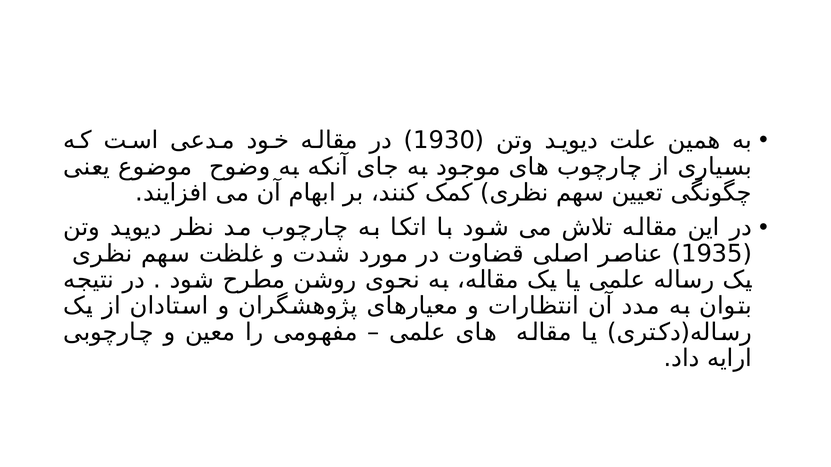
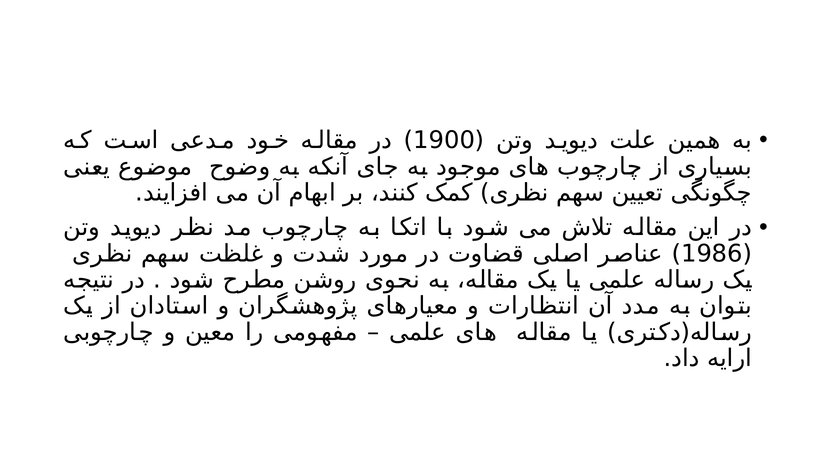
1930: 1930 -> 1900 (444, 140)
1935: 1935 -> 1986 (712, 254)
